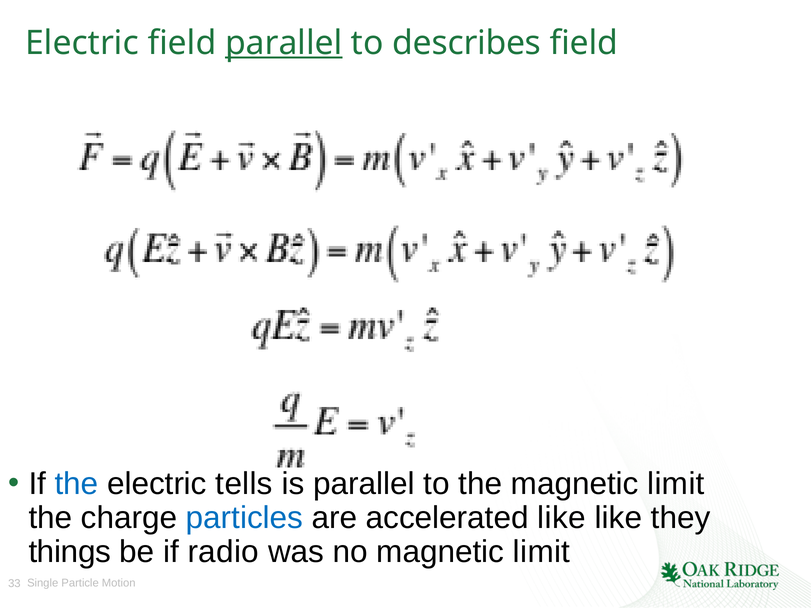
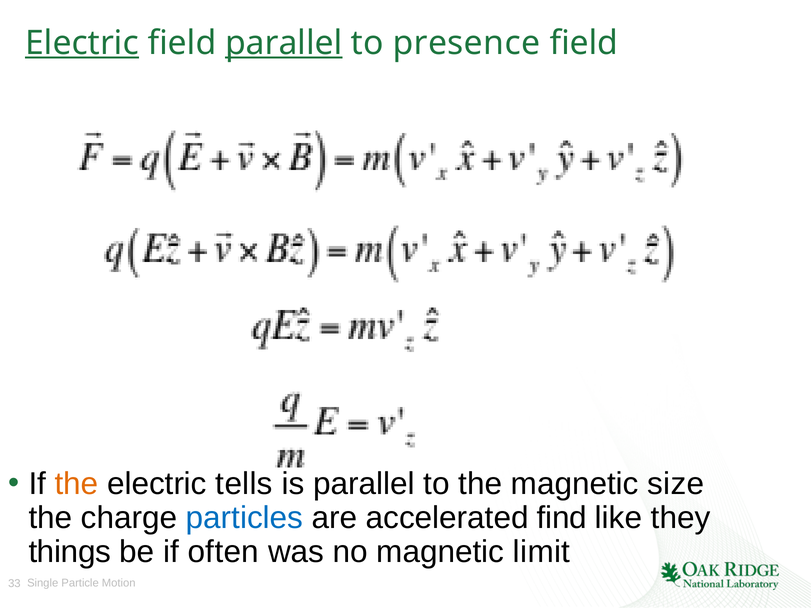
Electric underline: none -> present (82, 43)
describes: describes -> presence (466, 43)
the colour: blue -> orange (77, 484)
the magnetic limit: limit -> size (676, 484)
accelerated like: like -> find (562, 518)
radio: radio -> often (223, 552)
